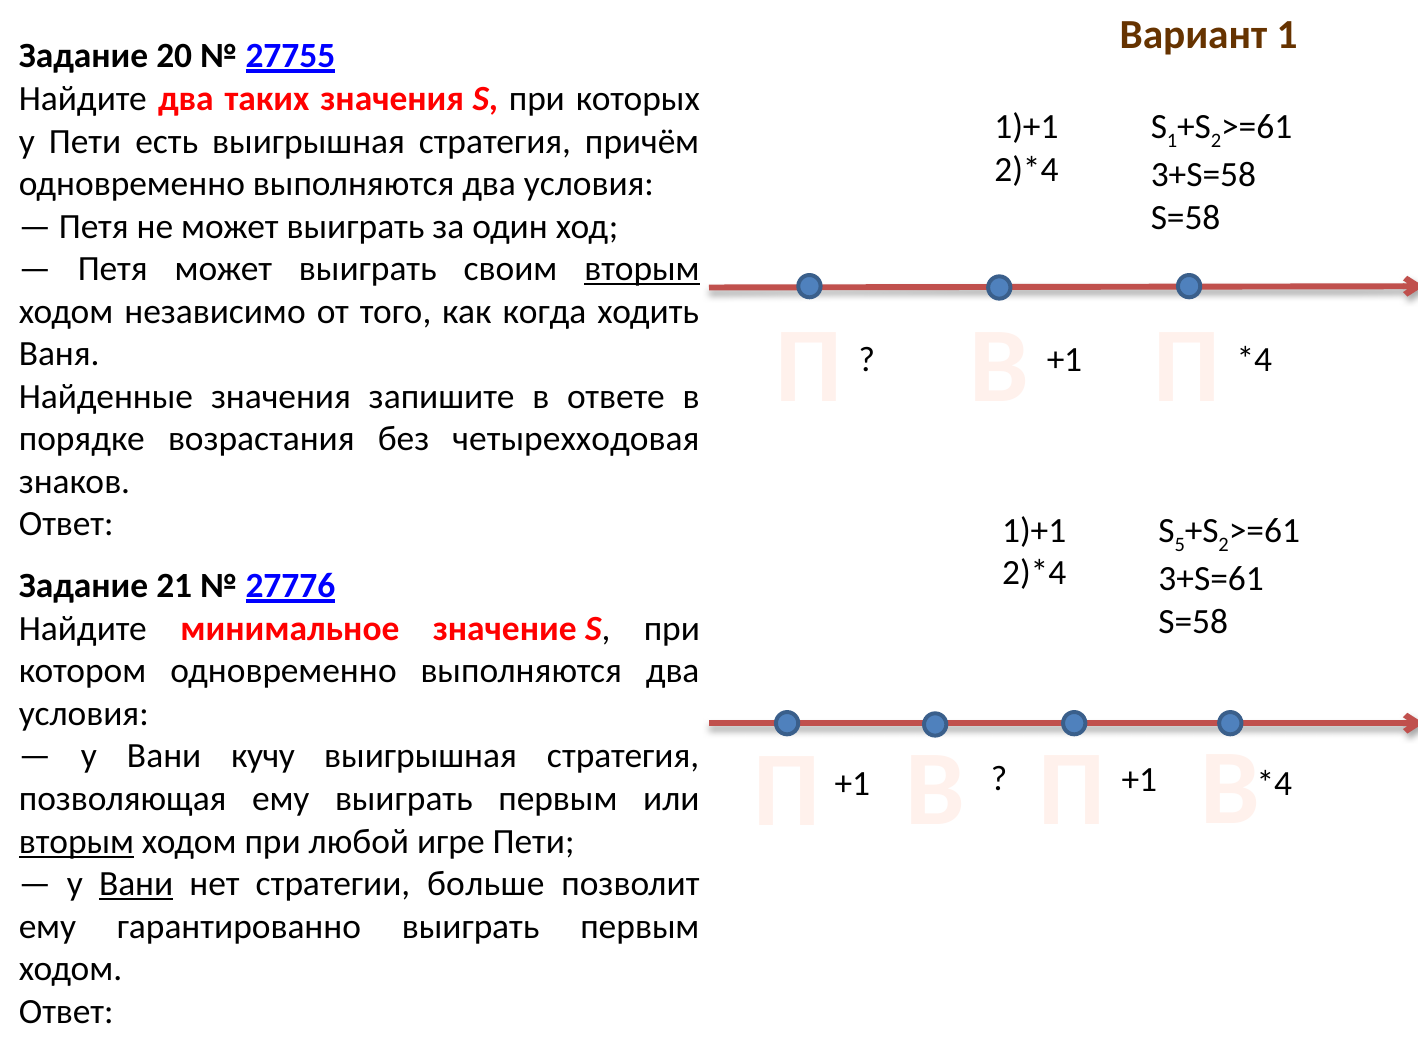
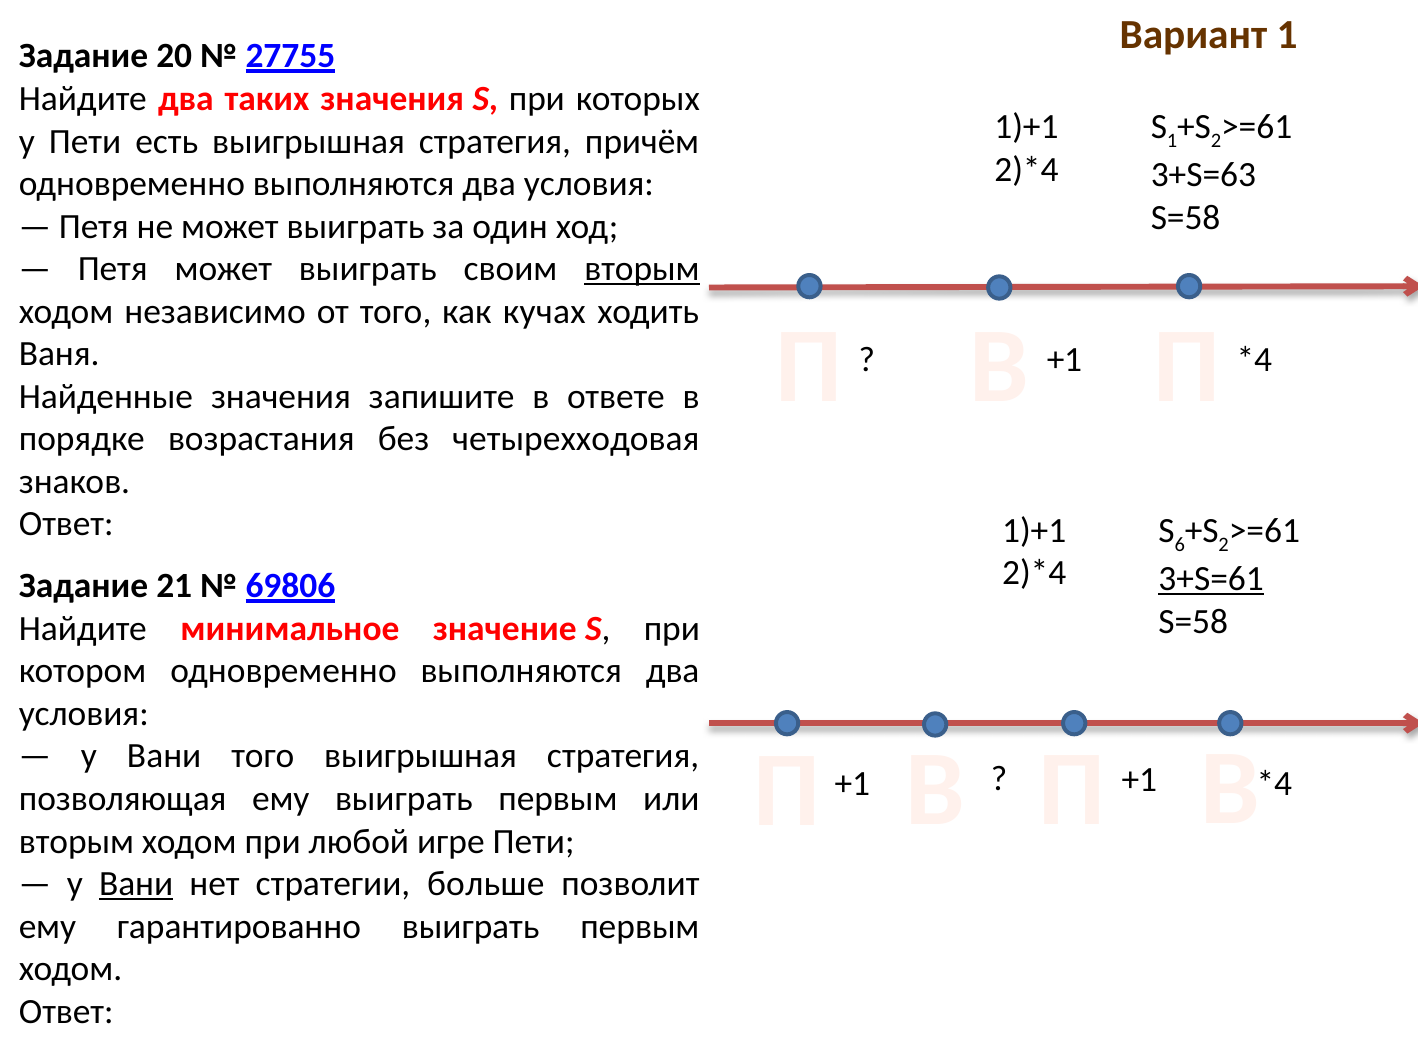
3+S=58: 3+S=58 -> 3+S=63 (1203, 175)
когда: когда -> кучах (544, 312)
5: 5 -> 6 (1180, 545)
3+S=61 underline: none -> present (1211, 579)
27776: 27776 -> 69806 (290, 586)
Вани кучу: кучу -> того (263, 757)
вторым underline: present -> none (76, 842)
